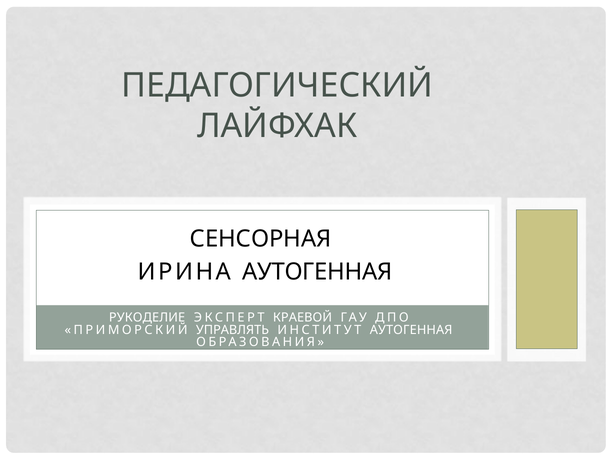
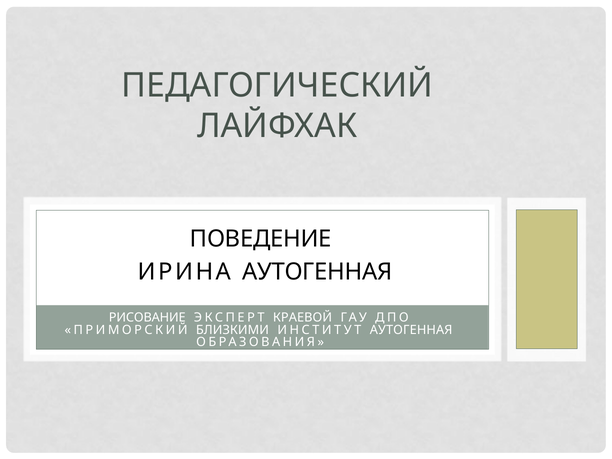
СЕНСОРНАЯ: СЕНСОРНАЯ -> ПОВЕДЕНИЕ (261, 239)
РУКОДЕЛИЕ: РУКОДЕЛИЕ -> РИСОВАНИЕ (147, 318)
УПРАВЛЯТЬ: УПРАВЛЯТЬ -> БЛИЗКИМИ (232, 330)
